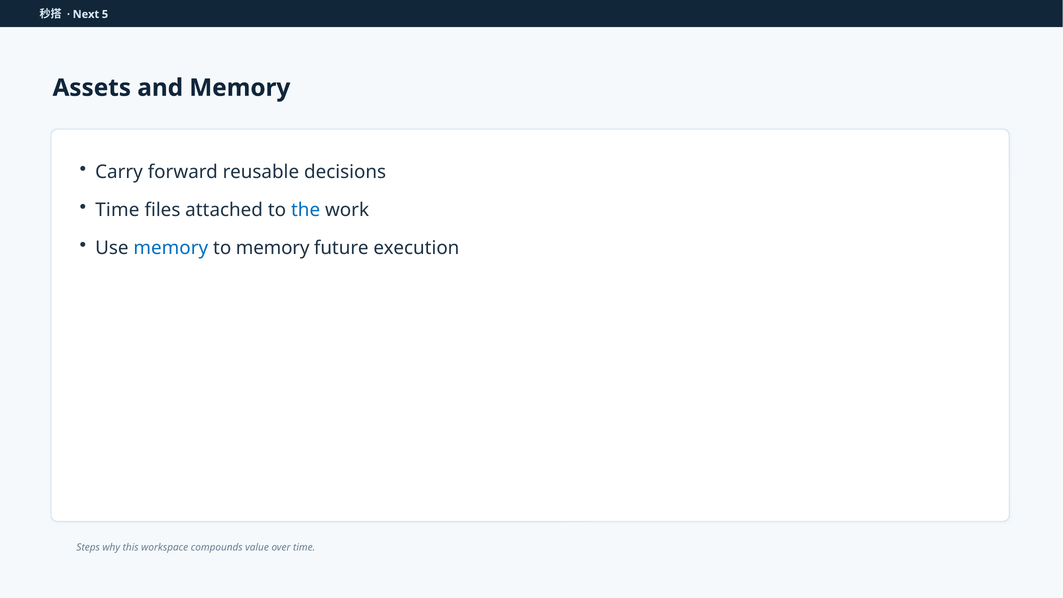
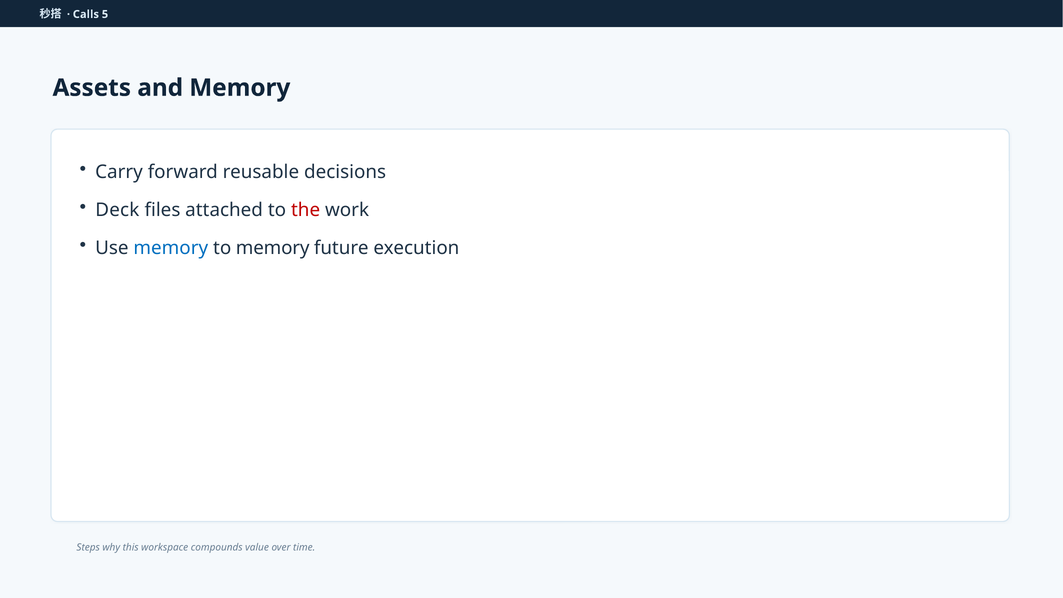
Next: Next -> Calls (86, 14)
Time: Time -> Deck (117, 210)
the colour: blue -> red (306, 210)
